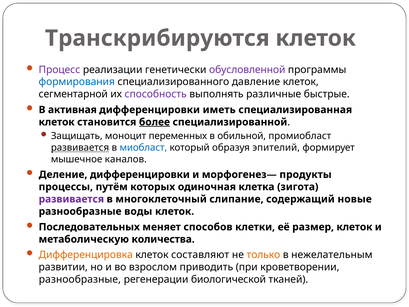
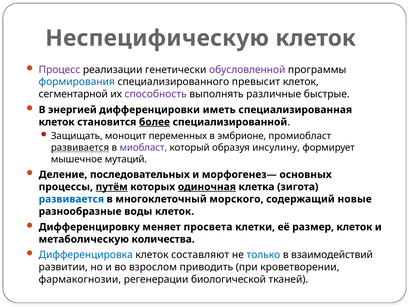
Транскрибируются: Транскрибируются -> Неспецифическую (157, 38)
давление: давление -> превысит (256, 82)
активная: активная -> энергией (72, 110)
обильной: обильной -> эмбрионе (242, 136)
миобласт colour: blue -> purple (143, 148)
эпителий: эпителий -> инсулину (276, 148)
каналов: каналов -> мутаций (126, 159)
Деление дифференцировки: дифференцировки -> последовательных (140, 174)
продукты: продукты -> основных (306, 174)
путём underline: none -> present (112, 187)
одиночная underline: none -> present (207, 187)
развивается colour: purple -> blue (71, 199)
слипание: слипание -> морского (236, 199)
Последовательных: Последовательных -> Дифференцировку (89, 227)
способов: способов -> просвета (208, 227)
Дифференцировка colour: orange -> blue (86, 255)
только colour: orange -> blue (263, 255)
нежелательным: нежелательным -> взаимодействий (332, 255)
разнообразные: разнообразные -> фармакогнозии (80, 279)
